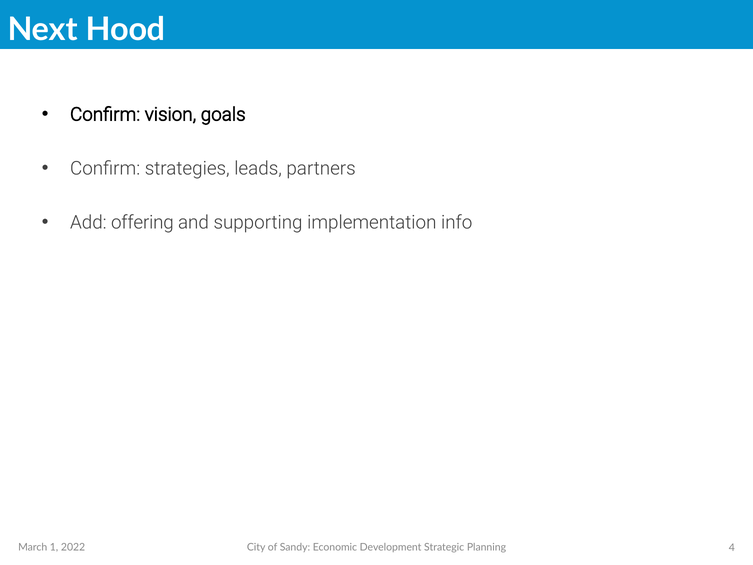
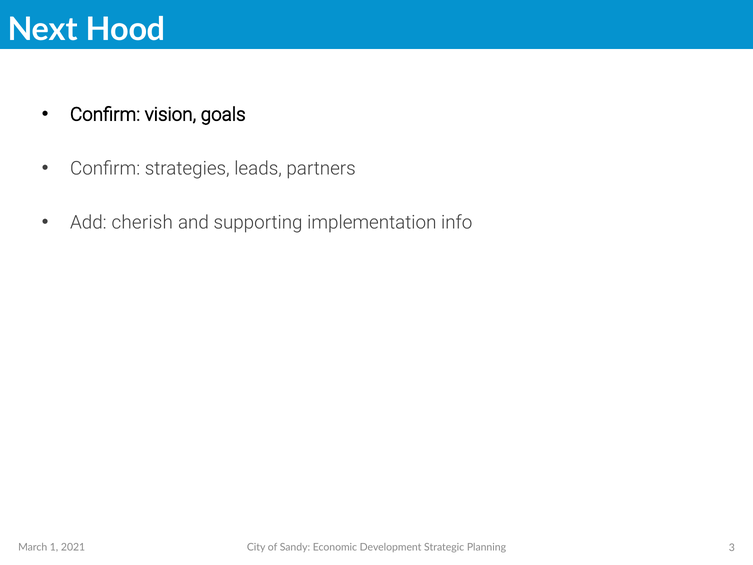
offering: offering -> cherish (142, 222)
4: 4 -> 3 (732, 547)
2022: 2022 -> 2021 (73, 547)
